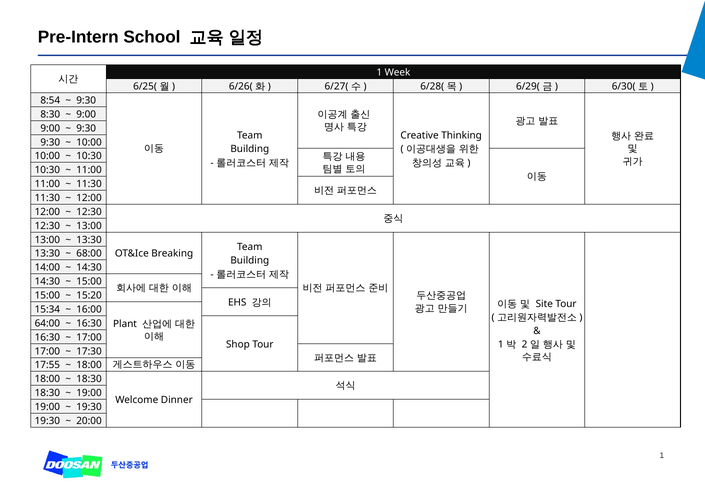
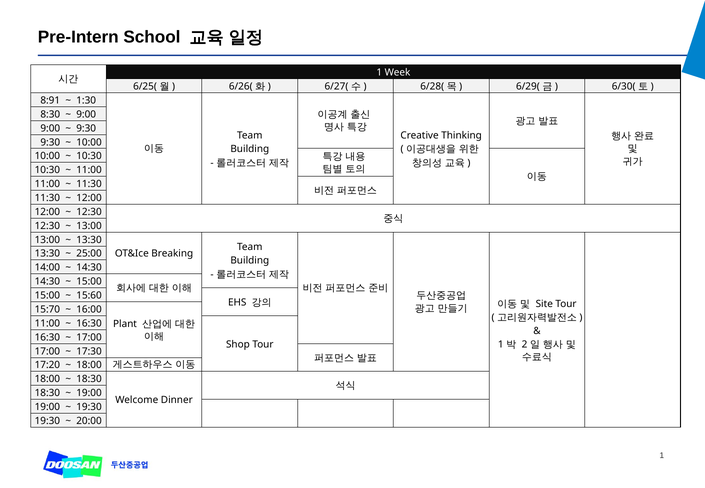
8:54: 8:54 -> 8:91 (50, 100)
9:30: 9:30 -> 1:30 (86, 100)
68:00: 68:00 -> 25:00 (89, 254)
15:20: 15:20 -> 15:60 (89, 296)
15:34: 15:34 -> 15:70 (47, 309)
64:00: 64:00 -> 11:00 (47, 323)
17:55: 17:55 -> 17:20 (47, 365)
